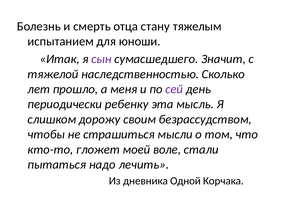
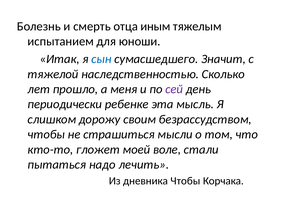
стану: стану -> иным (155, 26)
сын colour: purple -> blue (101, 59)
ребенку: ребенку -> ребенке (127, 104)
дневника Одной: Одной -> Чтобы (185, 181)
